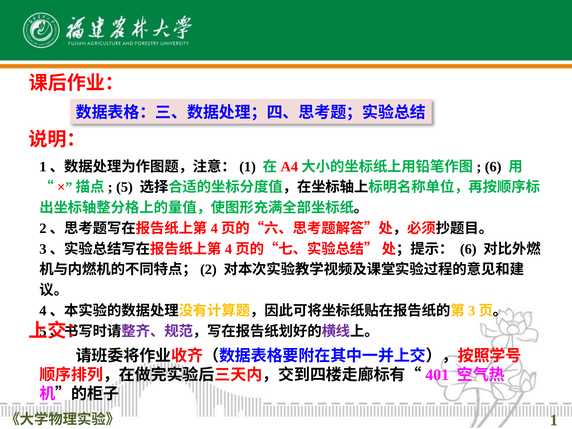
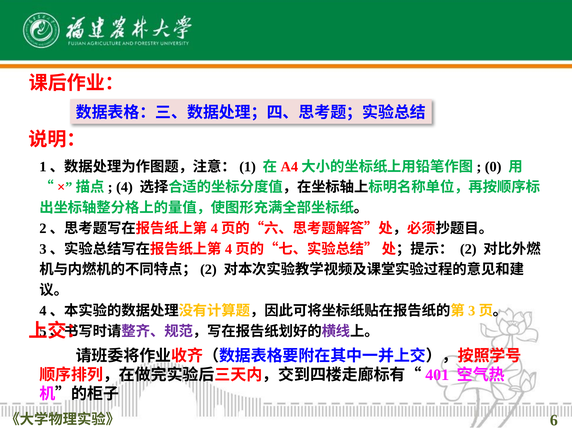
6: 6 -> 0 (493, 167)
5: 5 -> 4 (124, 187)
6: 6 -> 2 (468, 249)
1: 1 -> 6 (554, 420)
